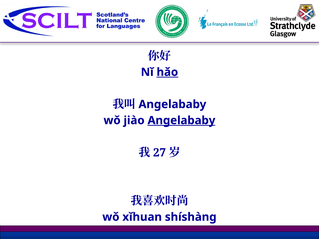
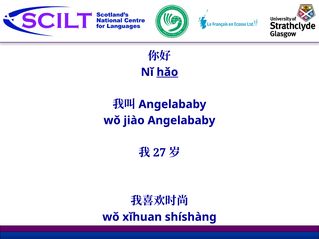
Angelababy underline: present -> none (181, 121)
